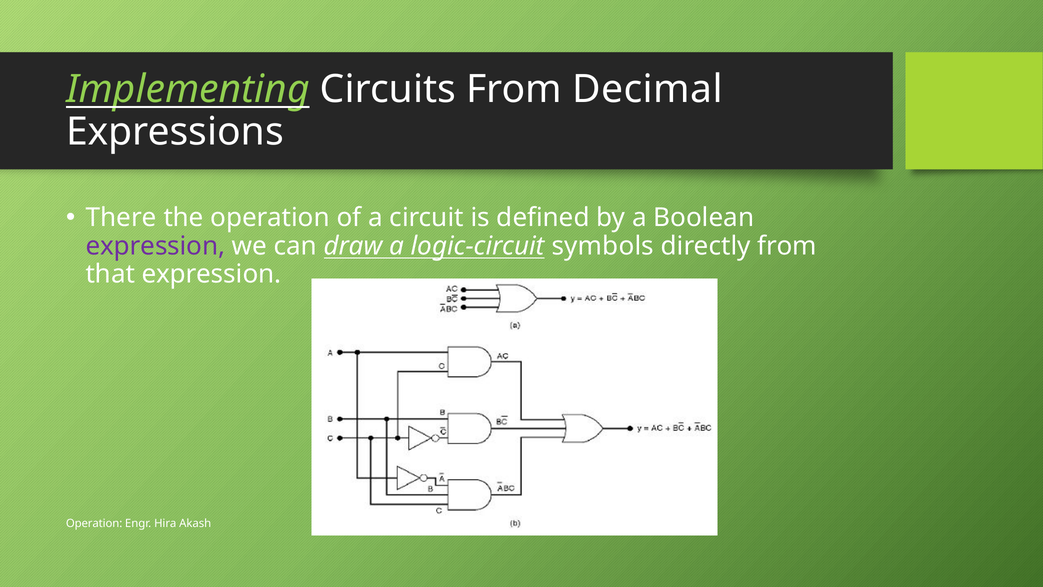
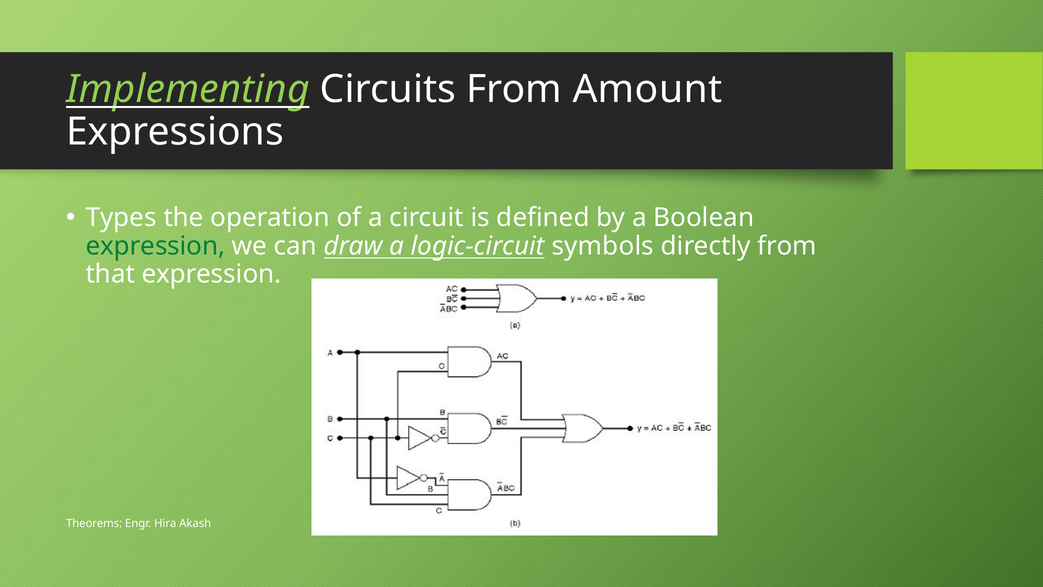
Decimal: Decimal -> Amount (647, 89)
There: There -> Types (121, 218)
expression colour: purple -> green (155, 246)
Operation: Operation -> Theorems (94, 523)
